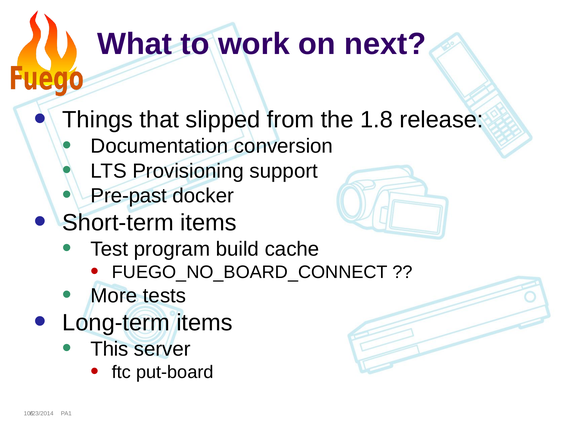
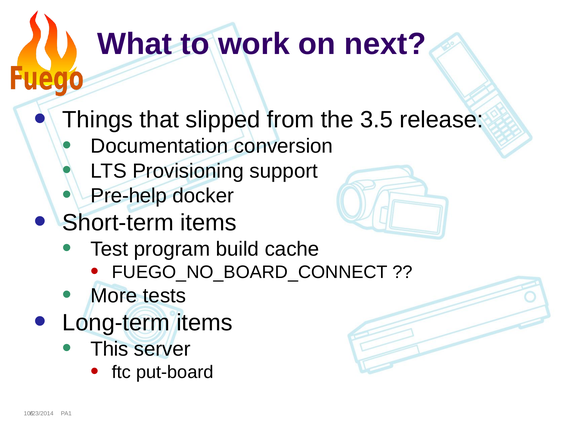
1.8: 1.8 -> 3.5 (376, 120)
Pre-past: Pre-past -> Pre-help (129, 196)
